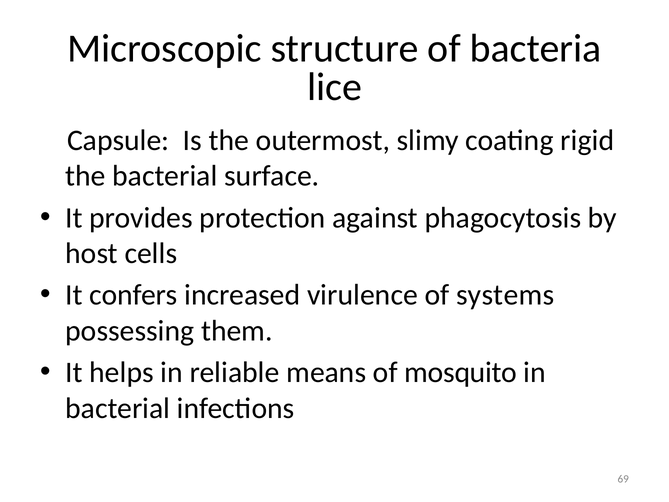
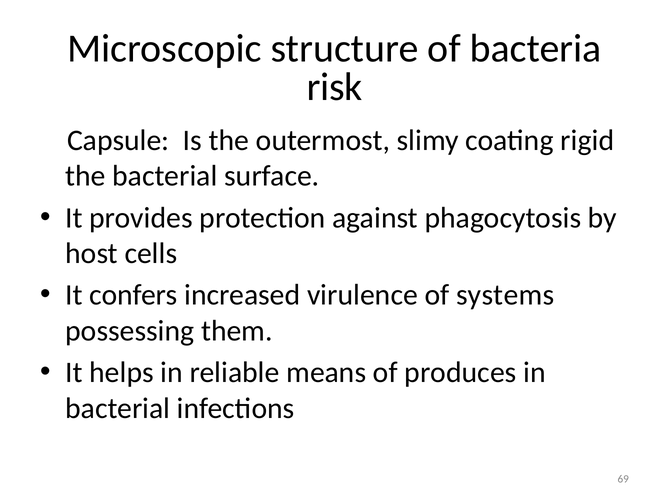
lice: lice -> risk (335, 87)
mosquito: mosquito -> produces (460, 372)
